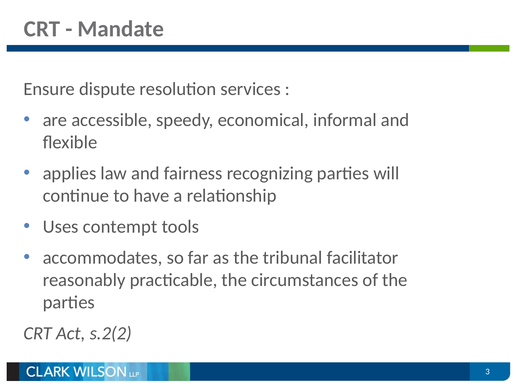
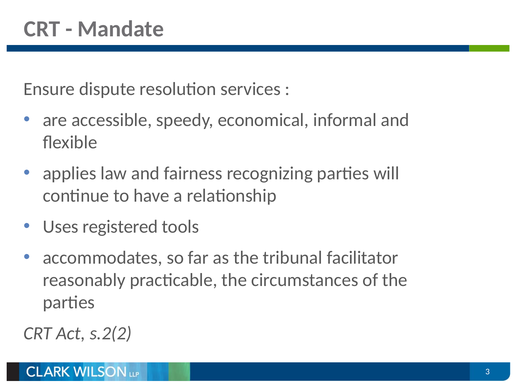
contempt: contempt -> registered (120, 227)
